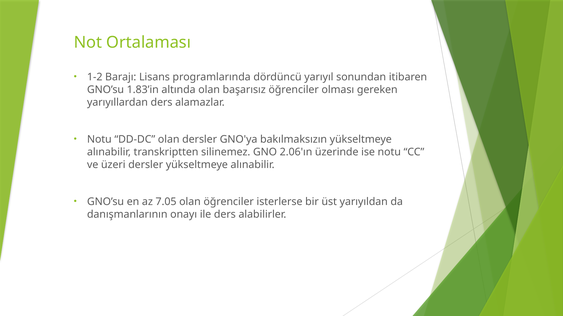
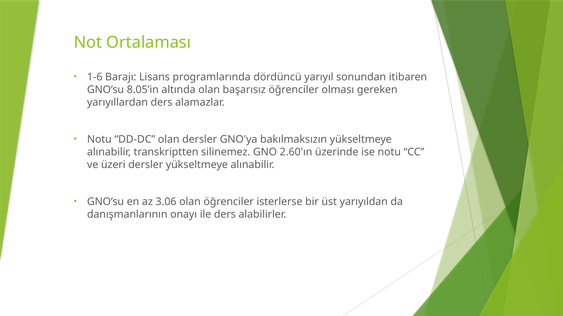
1-2: 1-2 -> 1-6 (95, 77)
1.83’in: 1.83’in -> 8.05’in (143, 90)
2.06'ın: 2.06'ın -> 2.60'ın (296, 152)
7.05: 7.05 -> 3.06 (166, 202)
